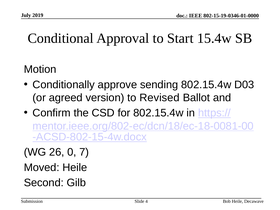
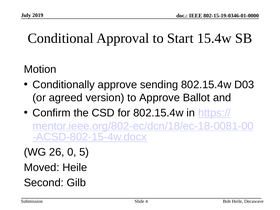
to Revised: Revised -> Approve (160, 98)
7: 7 -> 5 (84, 152)
